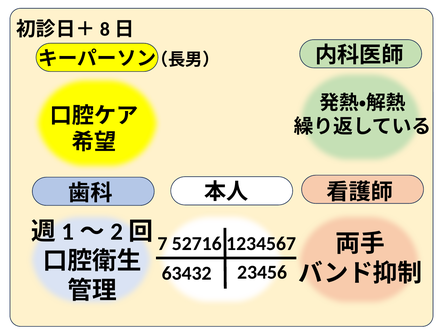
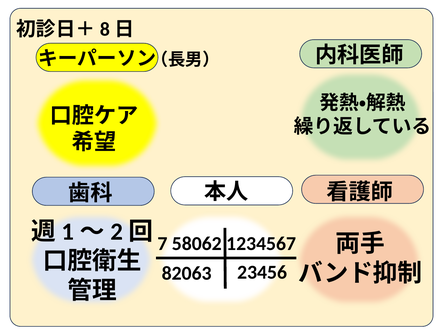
52716: 52716 -> 58062 (197, 244)
63432: 63432 -> 82063 (187, 274)
